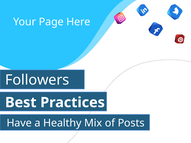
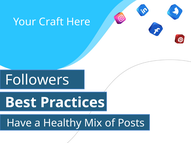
Page: Page -> Craft (51, 22)
